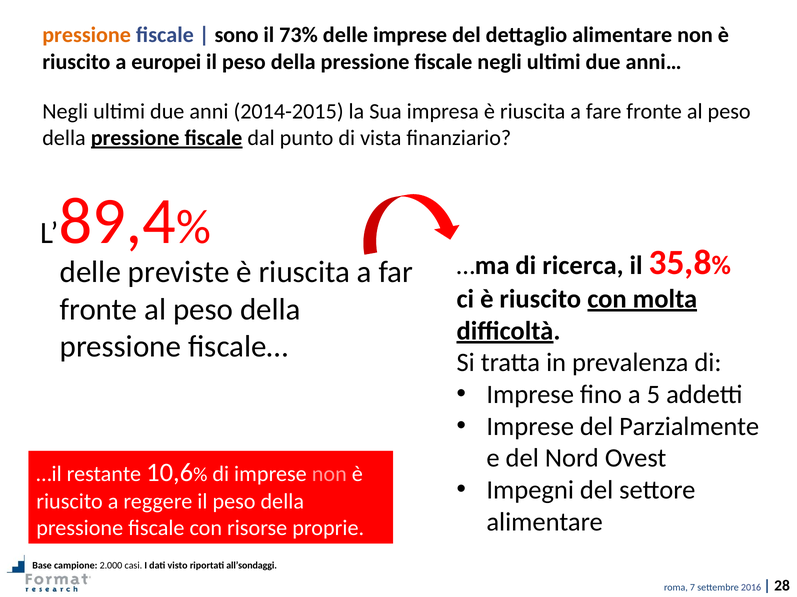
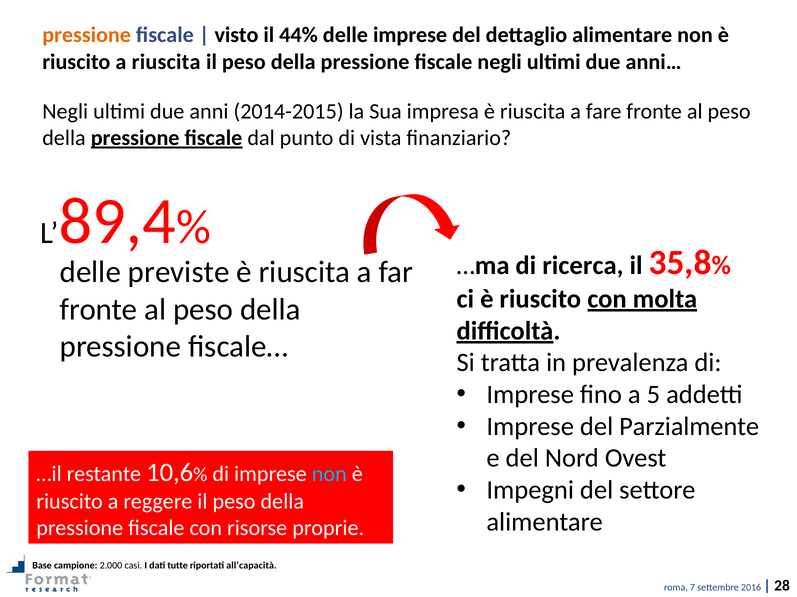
sono: sono -> visto (237, 35)
73%: 73% -> 44% (299, 35)
a europei: europei -> riuscita (166, 62)
non colour: pink -> light blue (329, 475)
visto: visto -> tutte (178, 566)
all’sondaggi: all’sondaggi -> all’capacità (252, 566)
